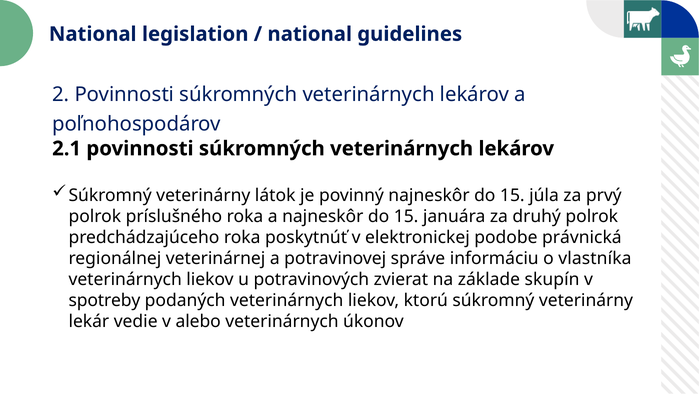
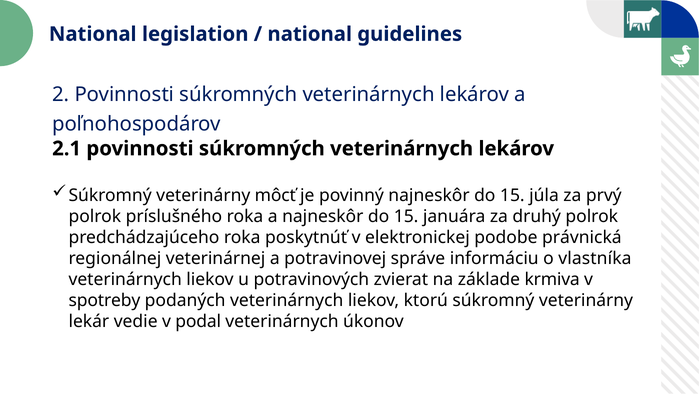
látok: látok -> môcť (275, 196)
skupín: skupín -> krmiva (552, 279)
alebo: alebo -> podal (198, 321)
